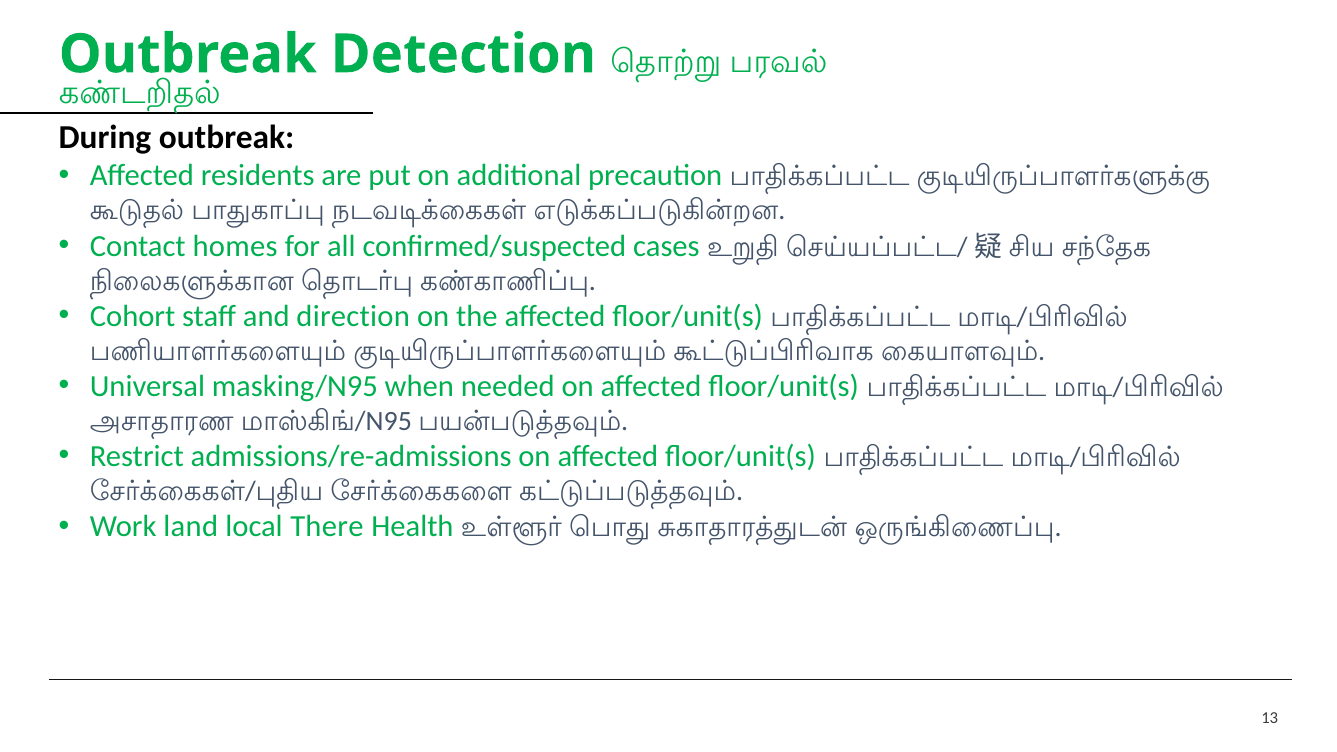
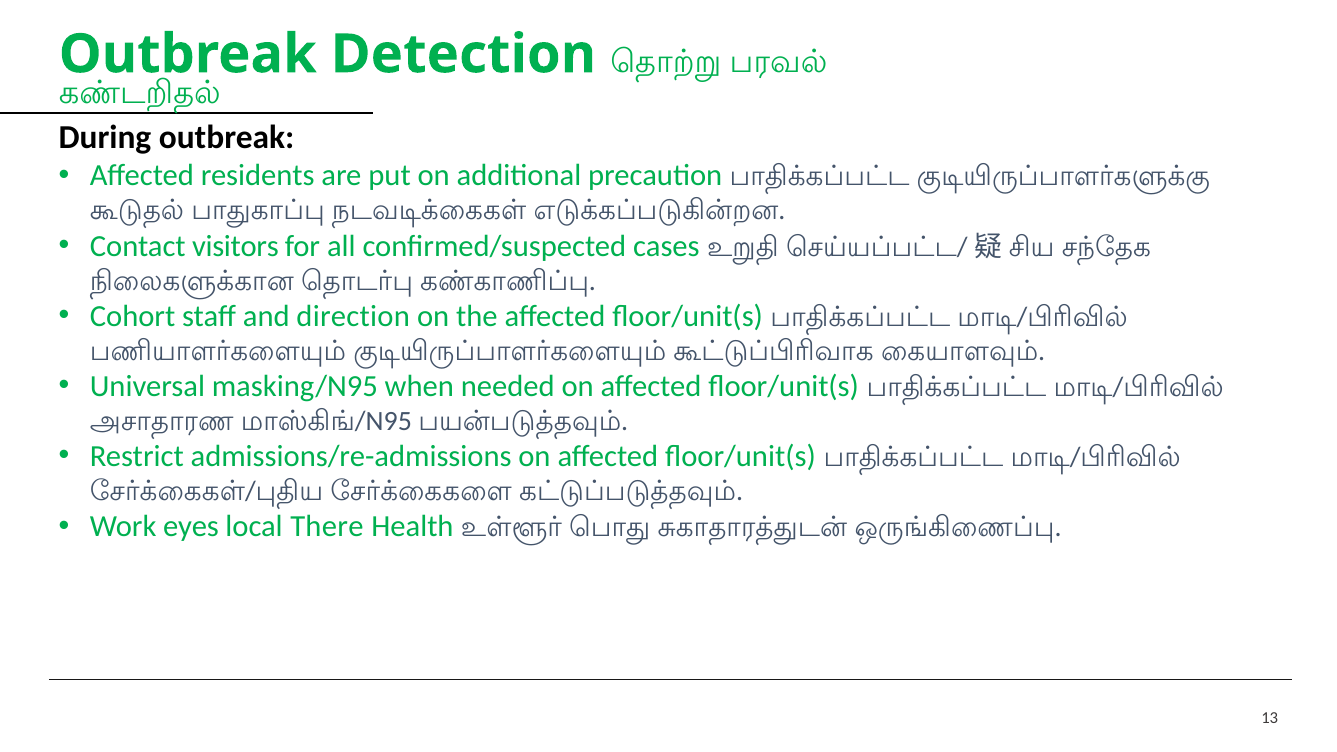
homes: homes -> visitors (235, 246)
land: land -> eyes (191, 527)
